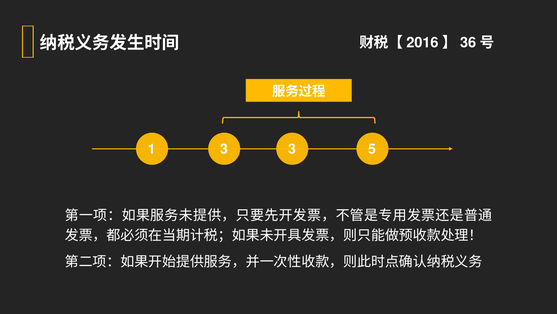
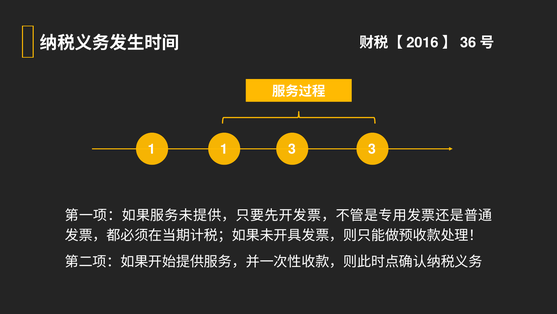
1 3: 3 -> 1 (224, 149)
3 5: 5 -> 3 (372, 149)
